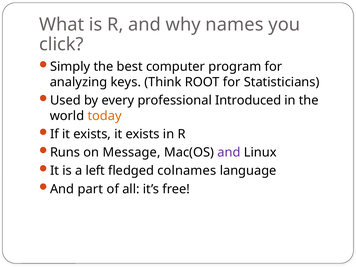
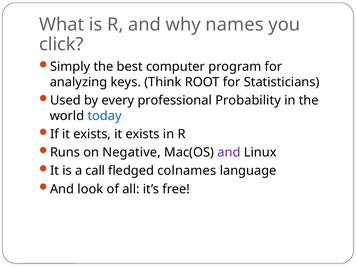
Introduced: Introduced -> Probability (248, 100)
today colour: orange -> blue (105, 116)
Message: Message -> Negative (132, 152)
left: left -> call (95, 171)
part: part -> look (90, 189)
